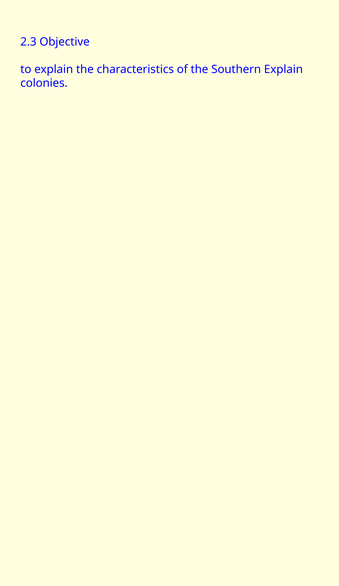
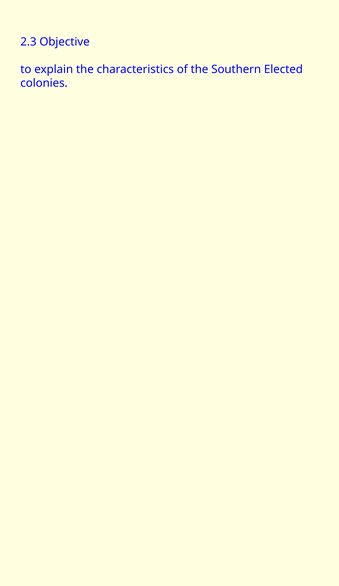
Southern Explain: Explain -> Elected (283, 69)
